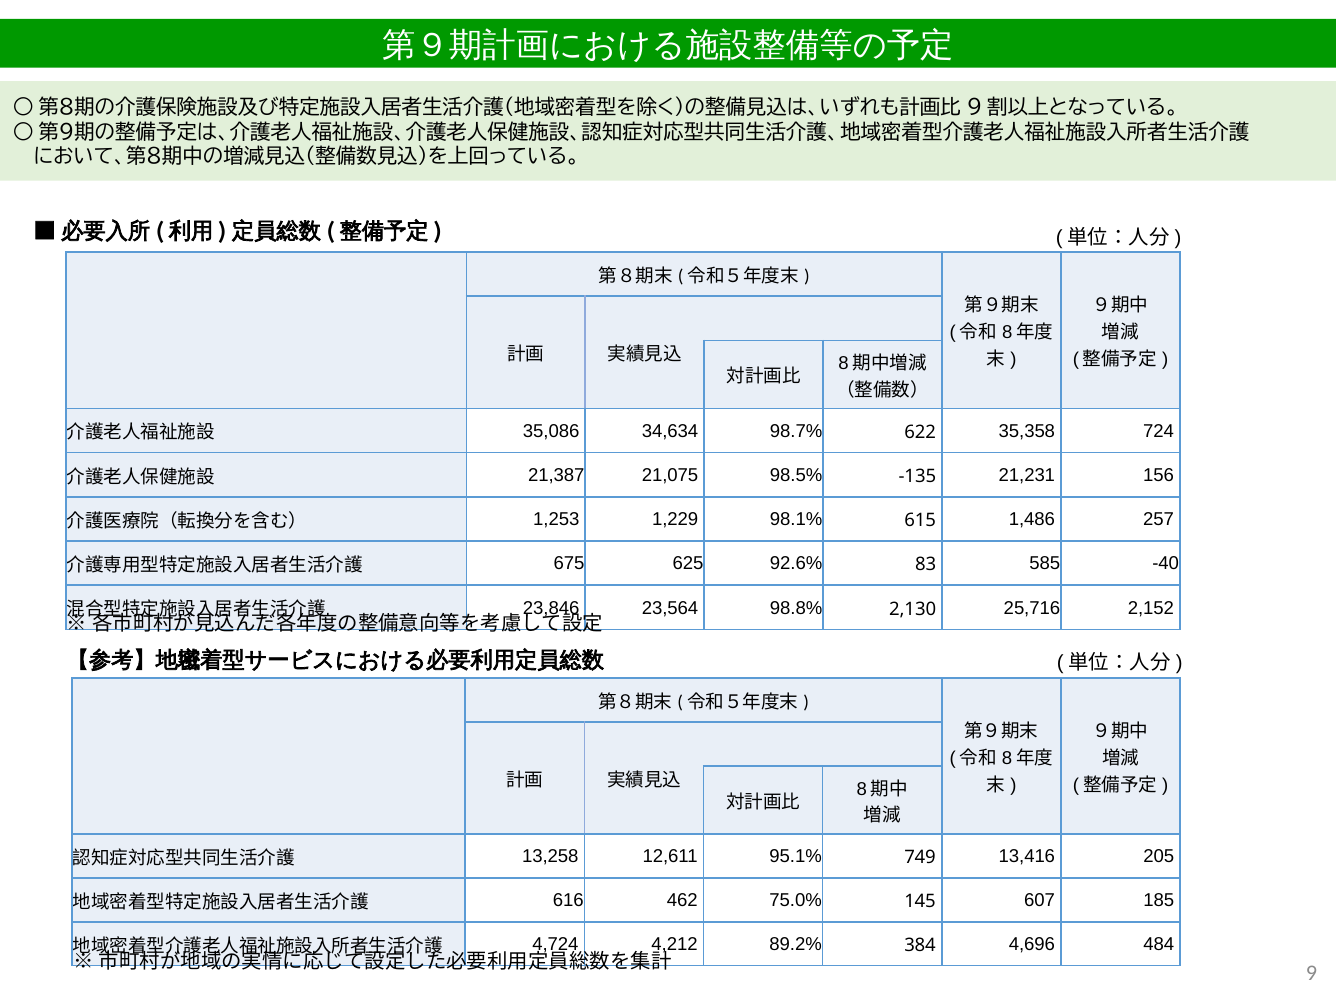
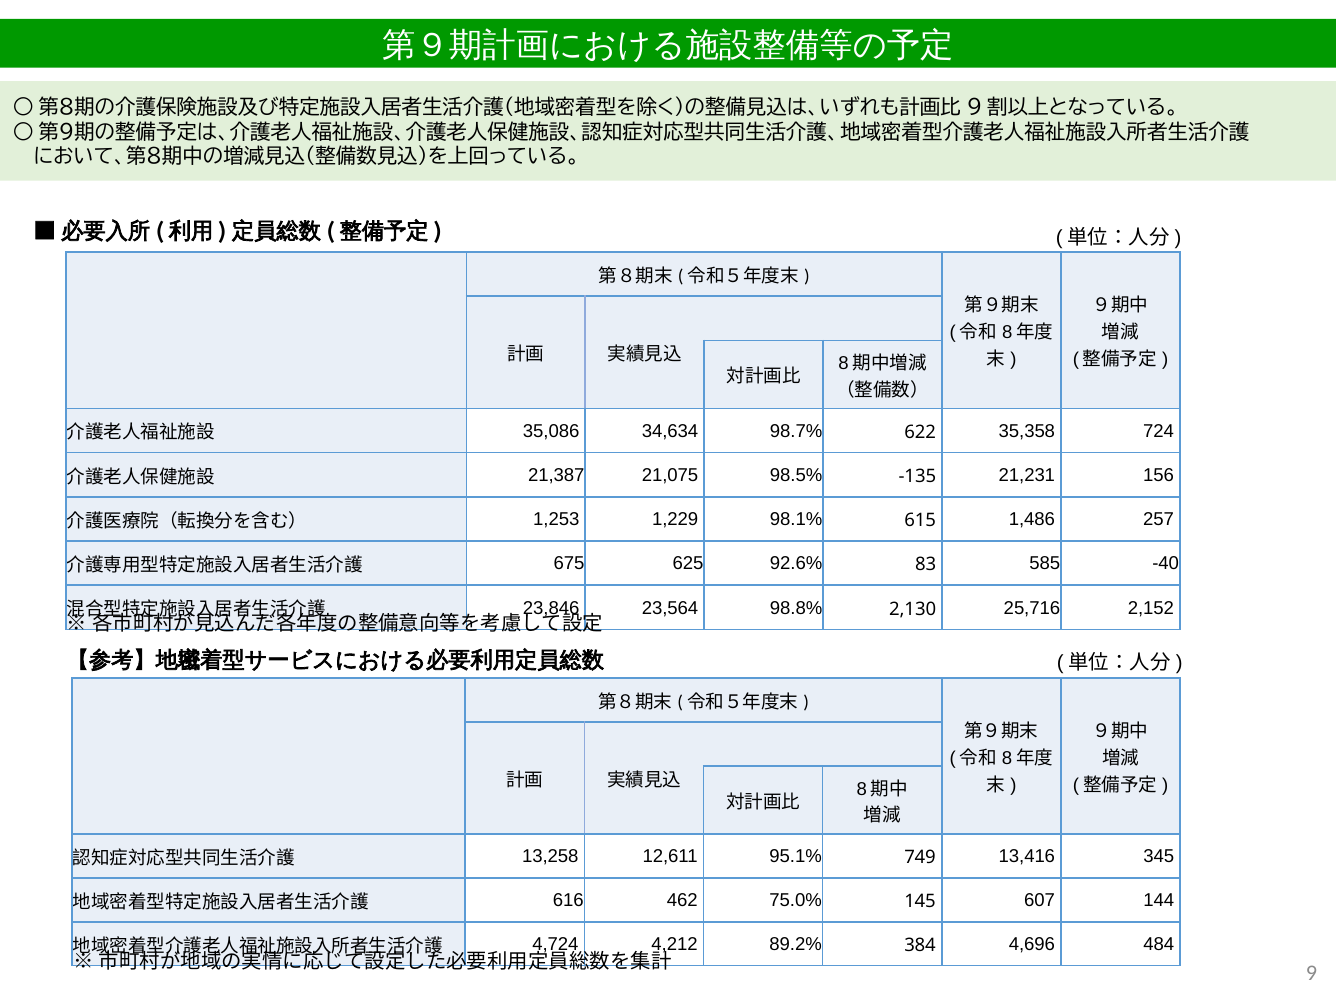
205: 205 -> 345 (1159, 857)
185: 185 -> 144 (1159, 900)
